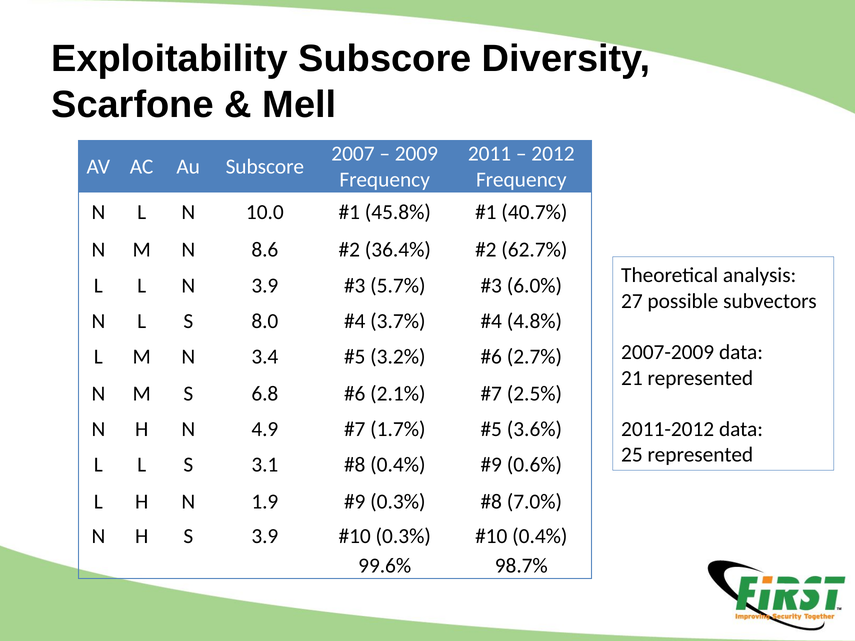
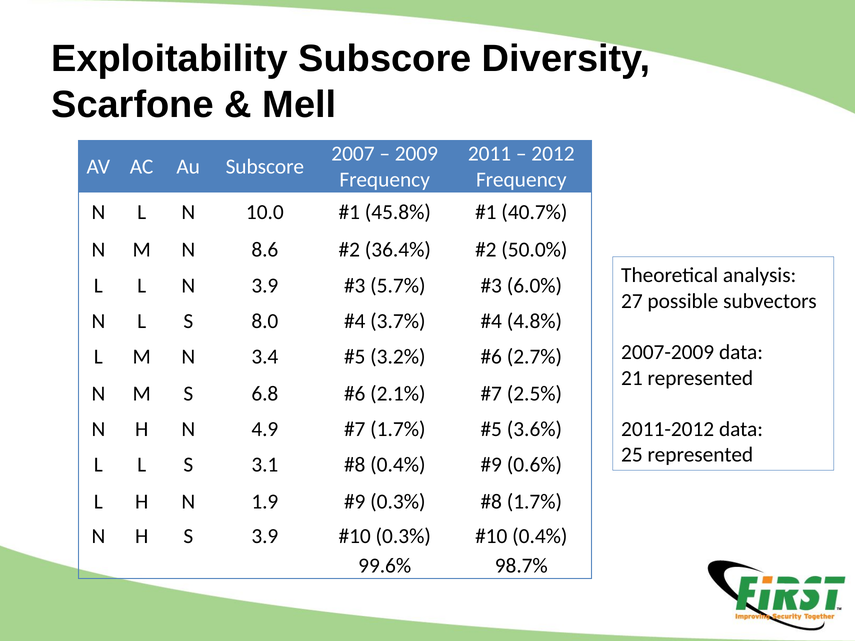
62.7%: 62.7% -> 50.0% (534, 250)
7.0%: 7.0% -> 1.7% (534, 502)
